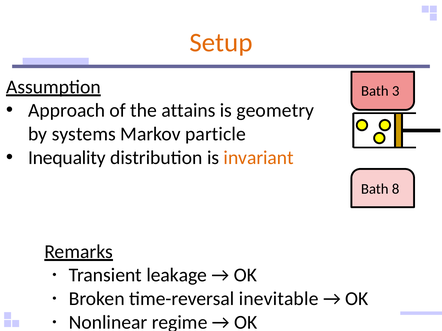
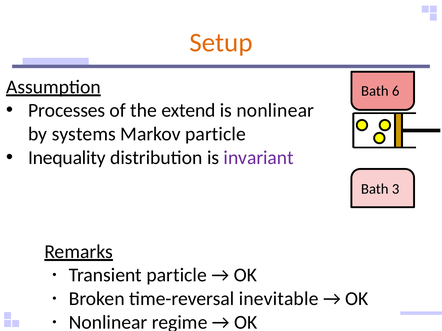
3: 3 -> 6 (396, 91)
Approach: Approach -> Processes (67, 111)
attains: attains -> extend (188, 111)
geometry: geometry -> nonlinear (275, 111)
invariant colour: orange -> purple (259, 158)
8: 8 -> 3 (396, 189)
leakage: leakage -> particle (177, 276)
